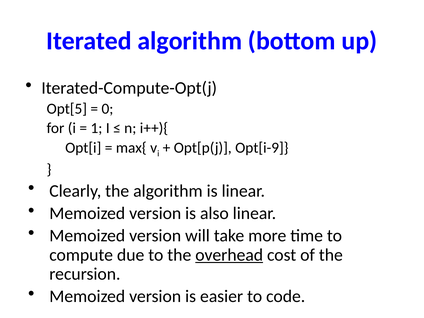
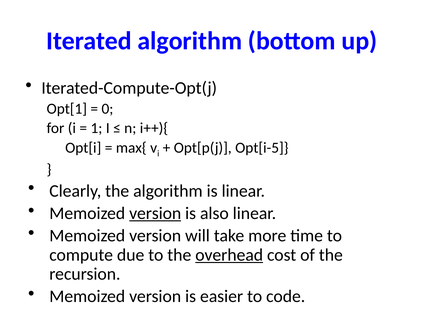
Opt[5: Opt[5 -> Opt[1 (67, 109)
Opt[i-9: Opt[i-9 -> Opt[i-5 (262, 148)
version underline: none -> present (155, 213)
